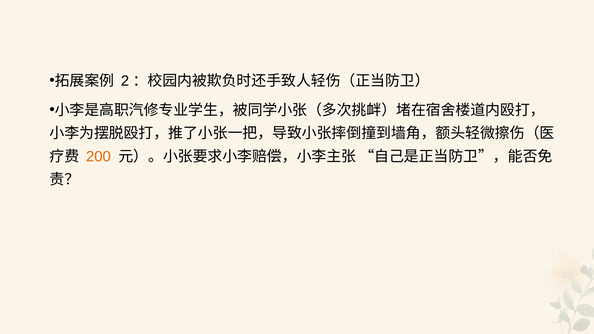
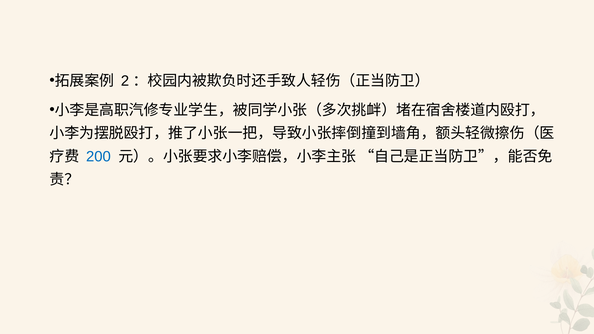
200 colour: orange -> blue (98, 157)
